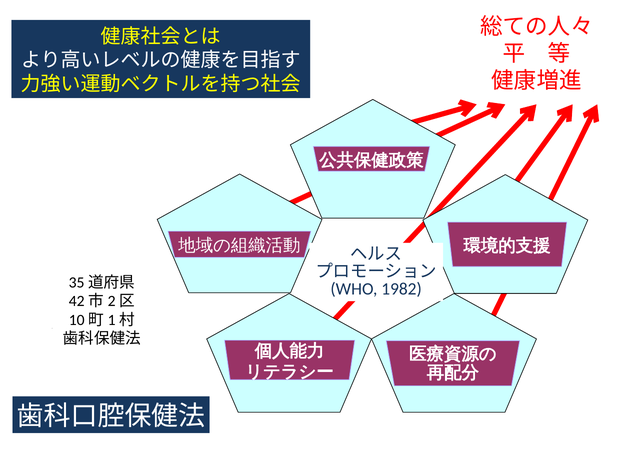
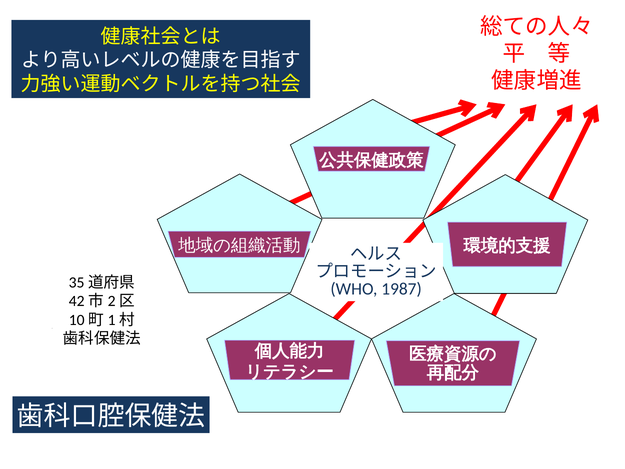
1982: 1982 -> 1987 (402, 289)
